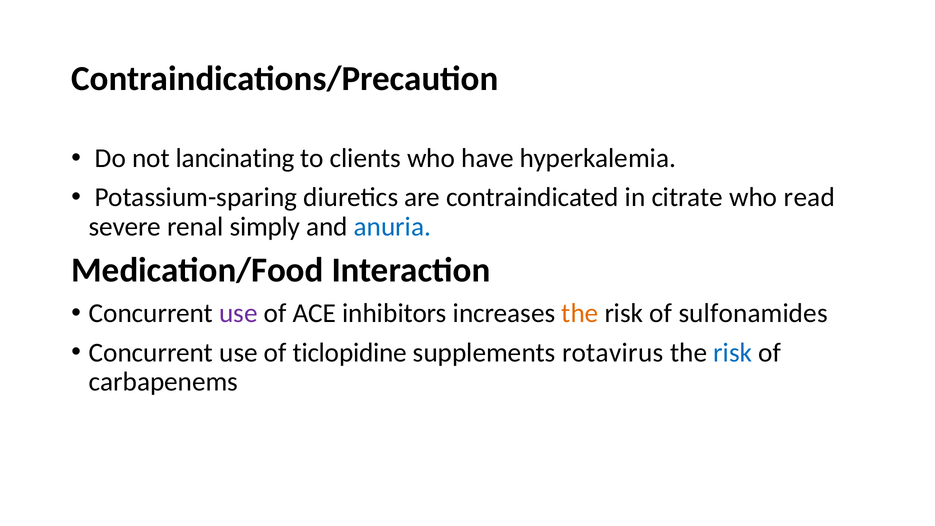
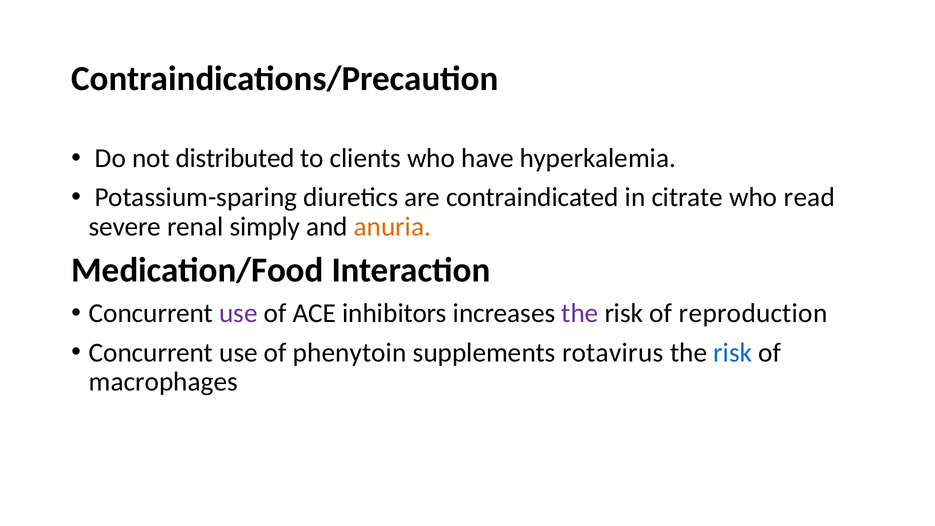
lancinating: lancinating -> distributed (235, 158)
anuria colour: blue -> orange (392, 227)
the colour: orange -> purple (580, 313)
sulfonamides: sulfonamides -> reproduction (753, 313)
ticlopidine: ticlopidine -> phenytoin (350, 352)
carbapenems: carbapenems -> macrophages (163, 382)
